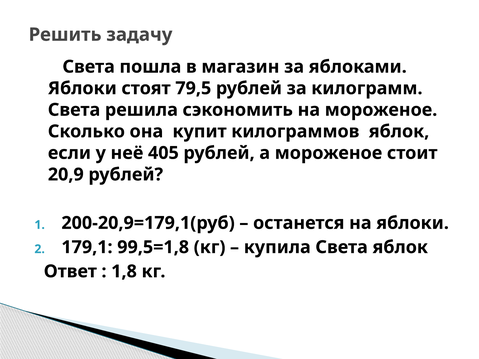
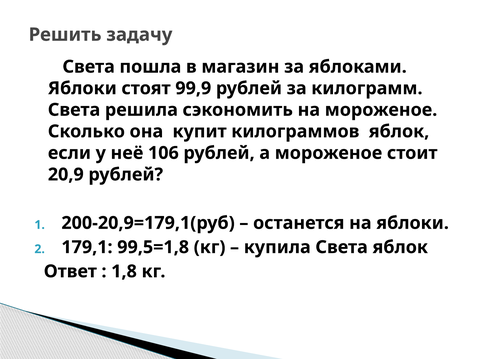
79,5: 79,5 -> 99,9 (193, 88)
405: 405 -> 106 (163, 153)
